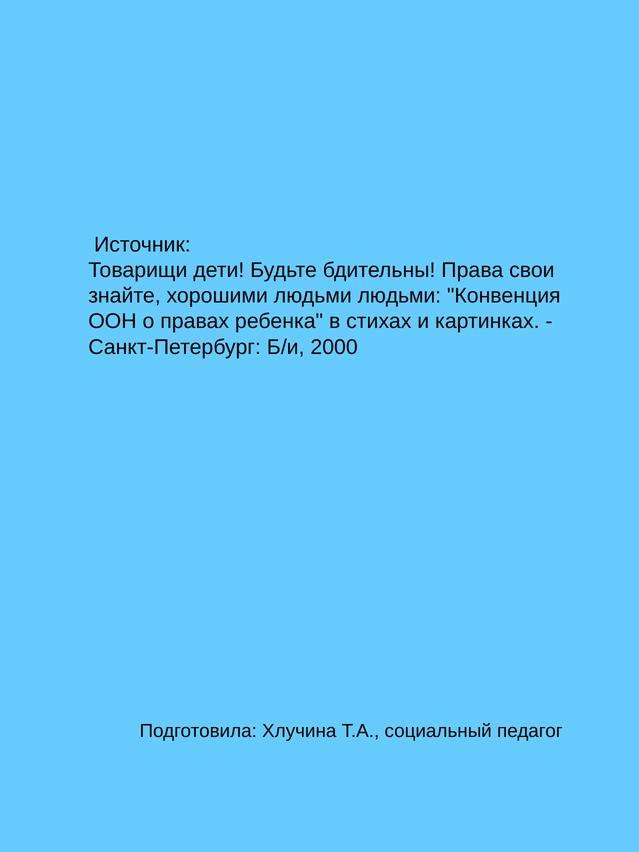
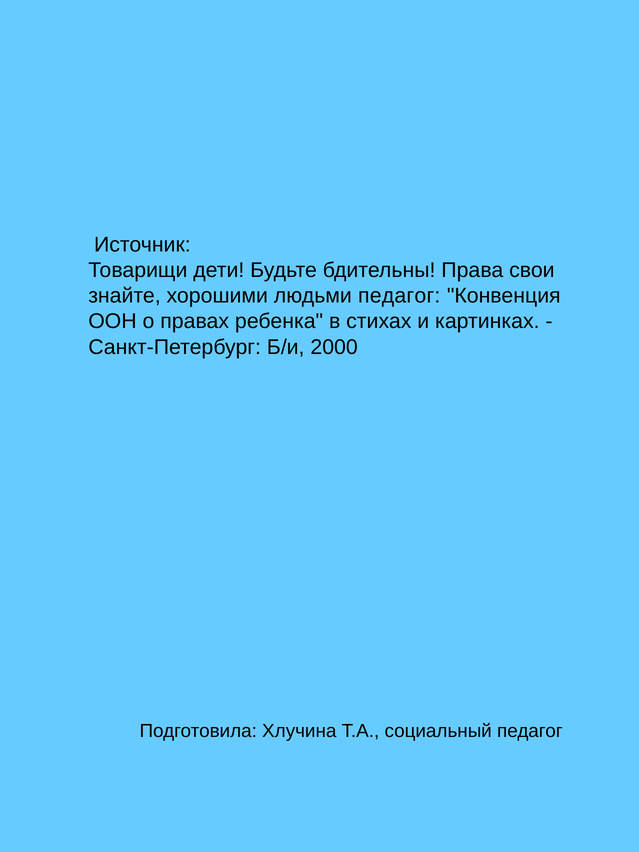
людьми людьми: людьми -> педагог (399, 296)
